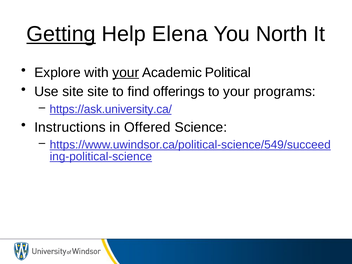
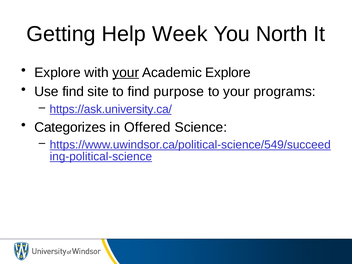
Getting underline: present -> none (61, 34)
Elena: Elena -> Week (180, 34)
Academic Political: Political -> Explore (228, 73)
Use site: site -> find (73, 92)
offerings: offerings -> purpose (179, 92)
Instructions: Instructions -> Categorizes (70, 127)
